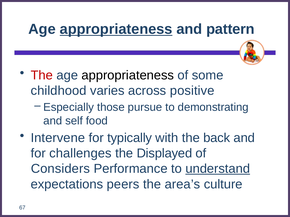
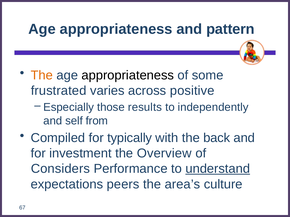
appropriateness underline: present -> none (116, 29)
The colour: red -> orange (42, 75)
childhood: childhood -> frustrated (59, 91)
pursue: pursue -> results (145, 107)
demonstrating: demonstrating -> independently (213, 107)
food: food -> from (97, 121)
Intervene: Intervene -> Compiled (58, 138)
challenges: challenges -> investment (80, 154)
Displayed: Displayed -> Overview (164, 154)
